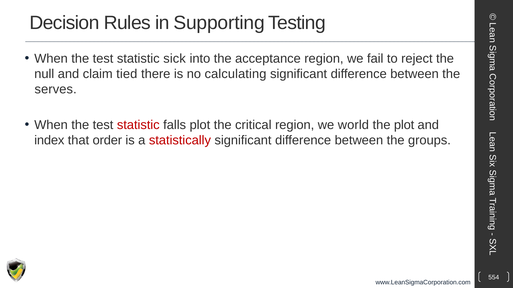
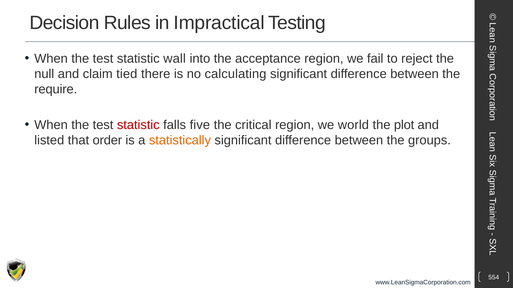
Supporting: Supporting -> Impractical (219, 23)
sick: sick -> wall (175, 59)
serves: serves -> require (56, 89)
falls plot: plot -> five (200, 125)
index: index -> listed (49, 141)
statistically colour: red -> orange (180, 141)
